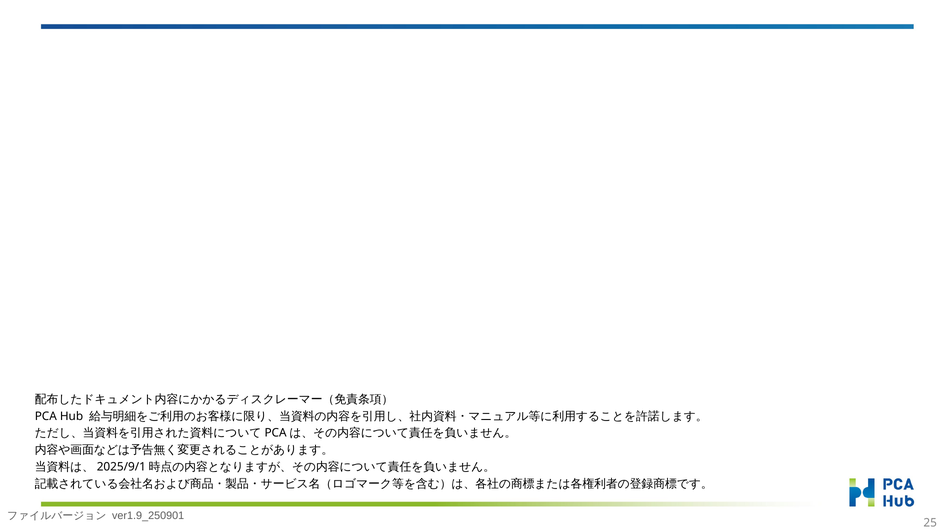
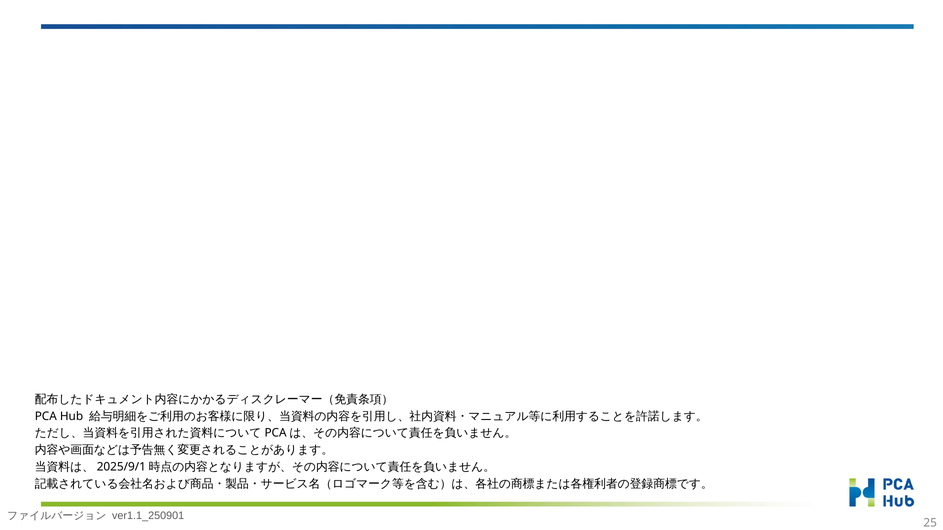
ver1.9_250901: ver1.9_250901 -> ver1.1_250901 (148, 516)
